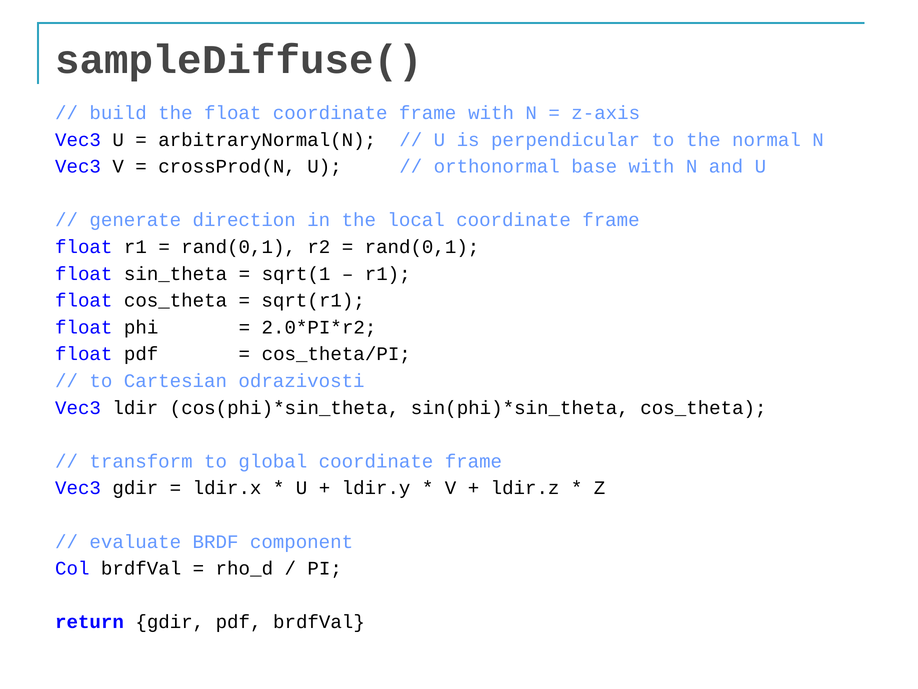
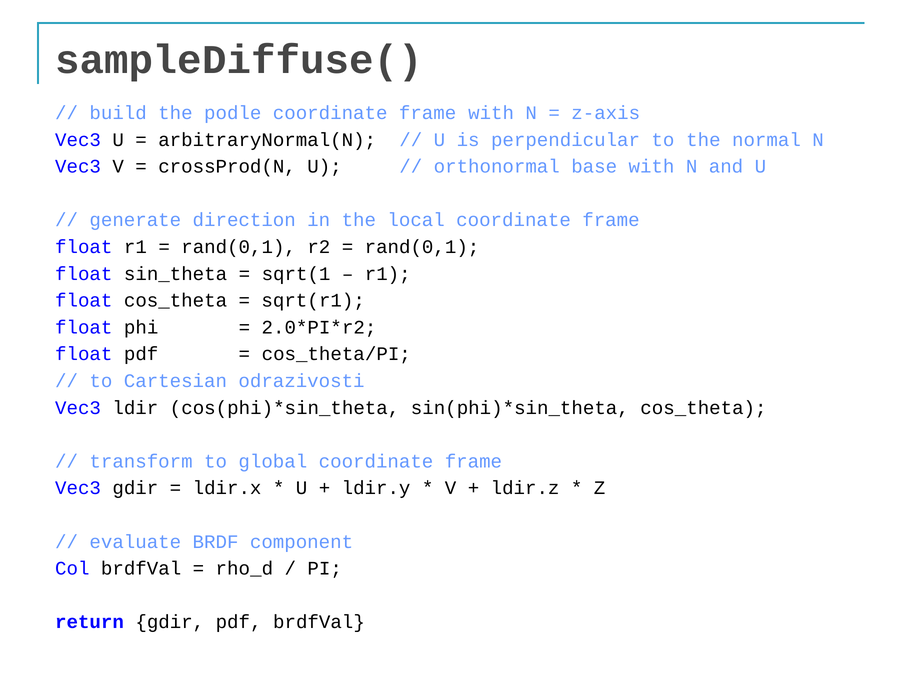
the float: float -> podle (233, 113)
